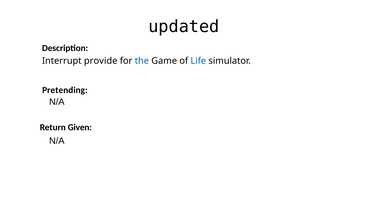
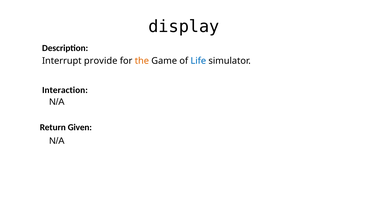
updated: updated -> display (184, 27)
the colour: blue -> orange (142, 61)
Pretending: Pretending -> Interaction (65, 90)
